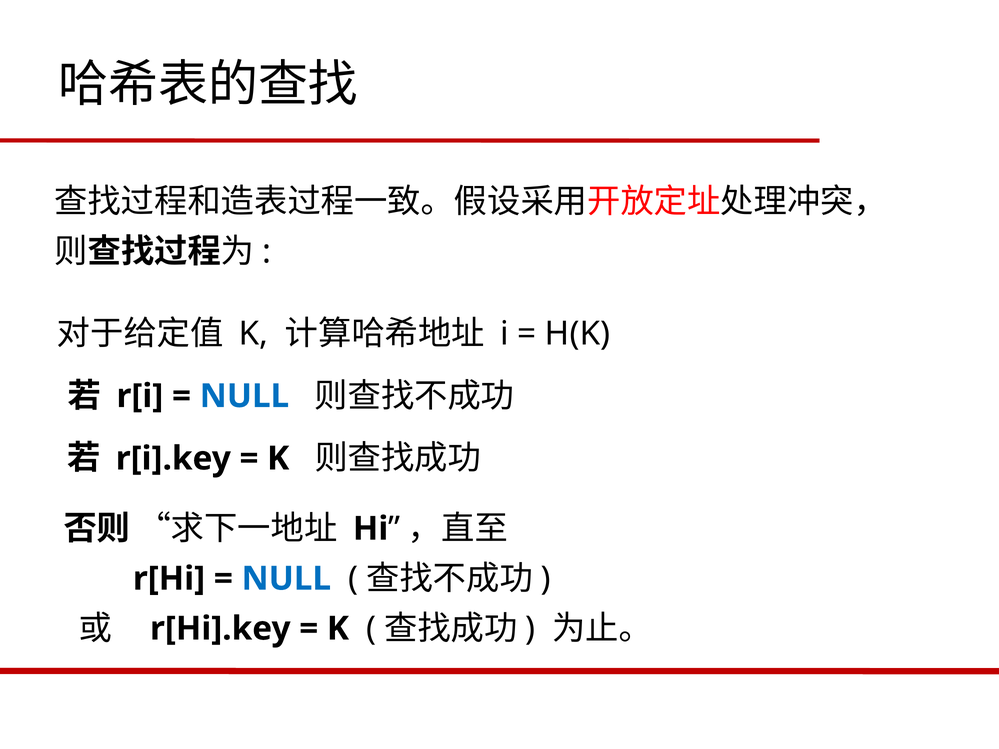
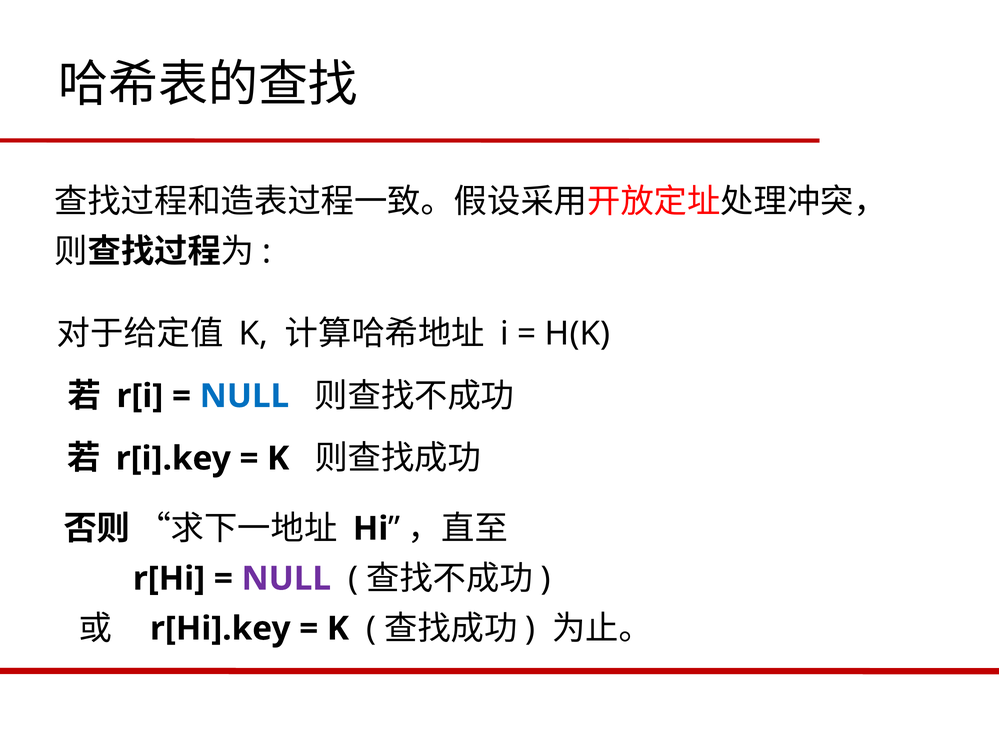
NULL colour: blue -> purple (286, 579)
